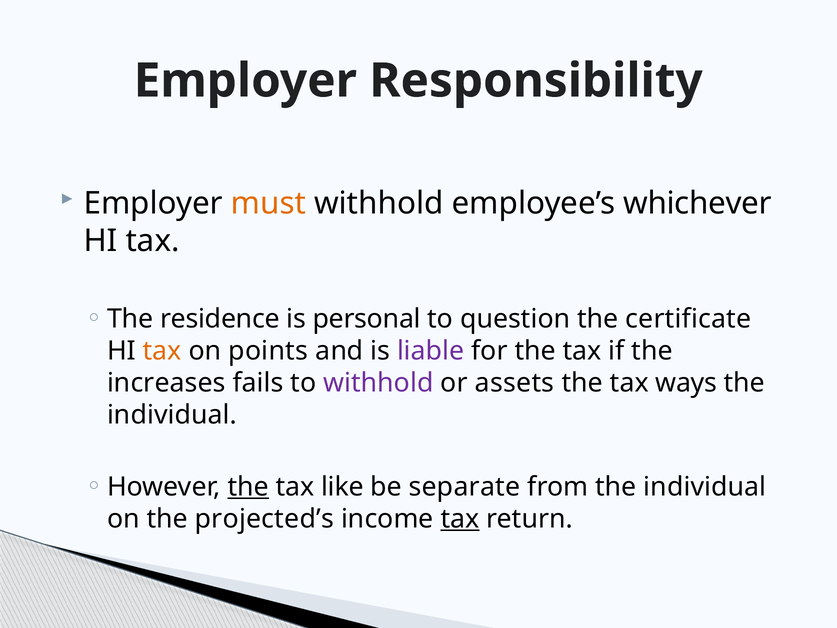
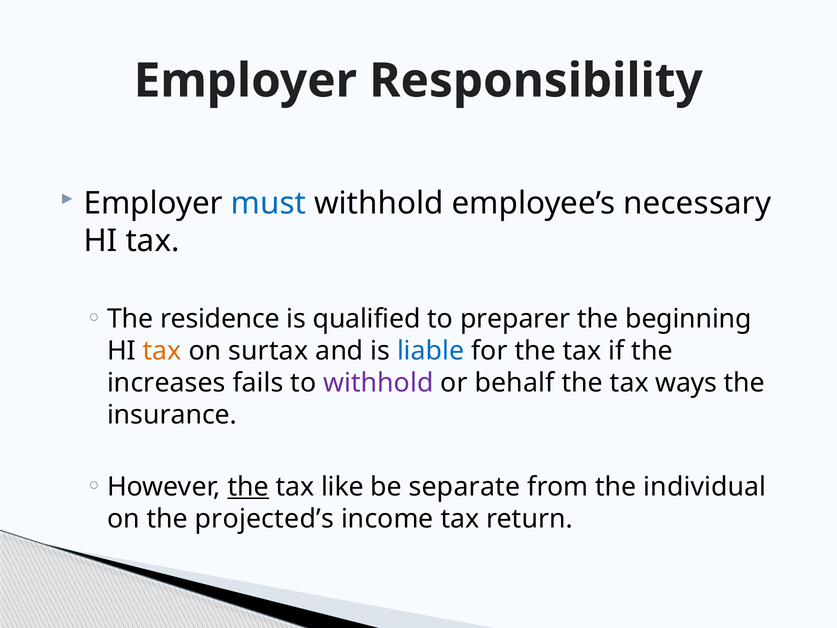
must colour: orange -> blue (268, 203)
whichever: whichever -> necessary (697, 203)
personal: personal -> qualified (367, 319)
question: question -> preparer (515, 319)
certificate: certificate -> beginning (688, 319)
points: points -> surtax (268, 351)
liable colour: purple -> blue (431, 351)
assets: assets -> behalf (515, 383)
individual: individual -> insurance (172, 415)
tax underline: present -> none (460, 519)
